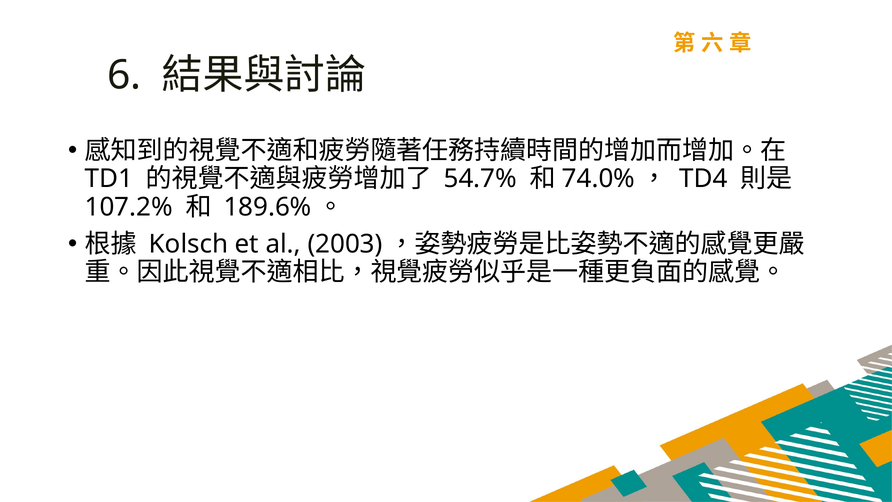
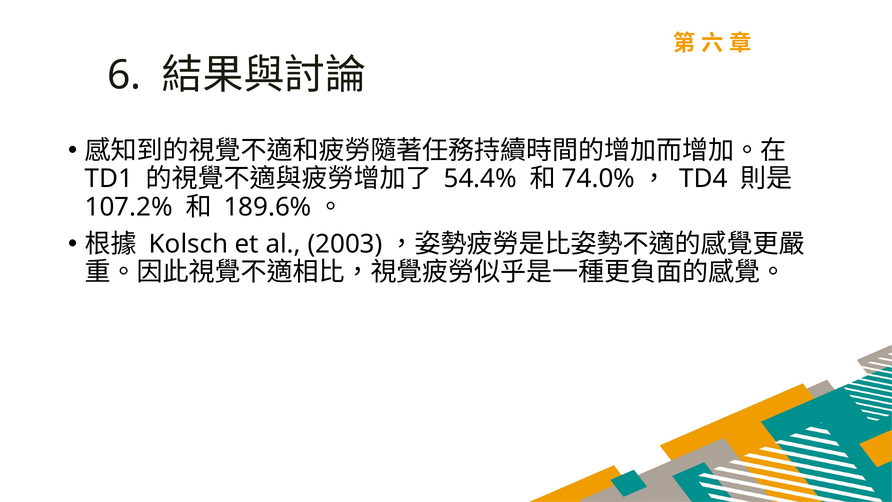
54.7%: 54.7% -> 54.4% (480, 179)
